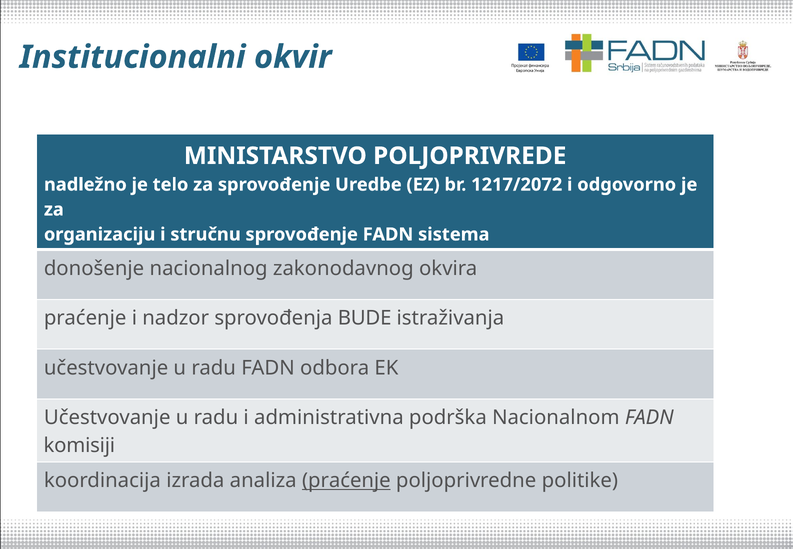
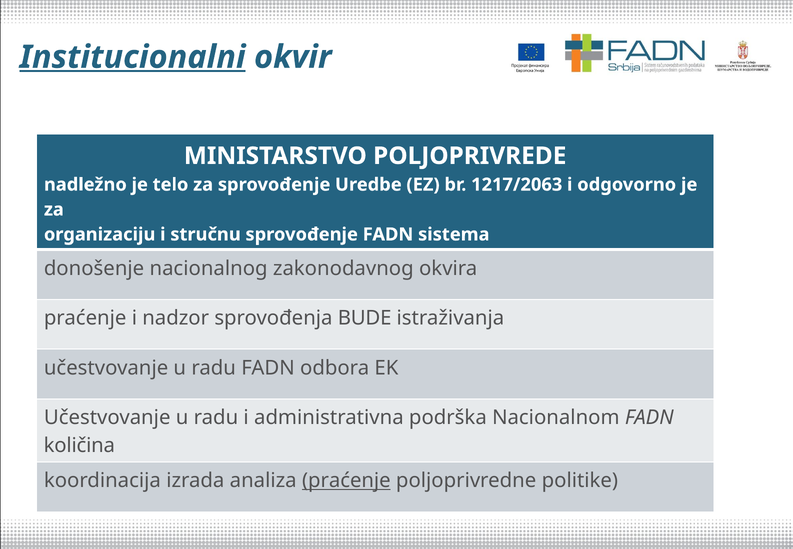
Institucionalni underline: none -> present (133, 57)
1217/2072: 1217/2072 -> 1217/2063 (517, 185)
komisiji: komisiji -> količina (79, 446)
